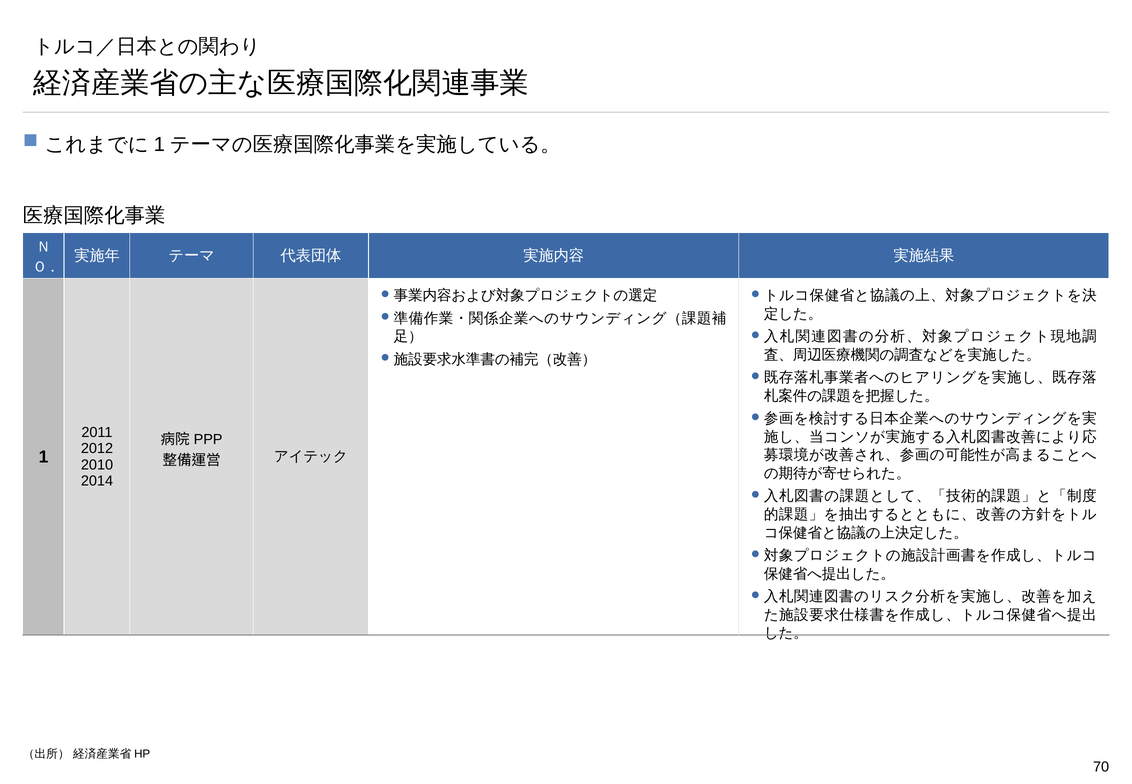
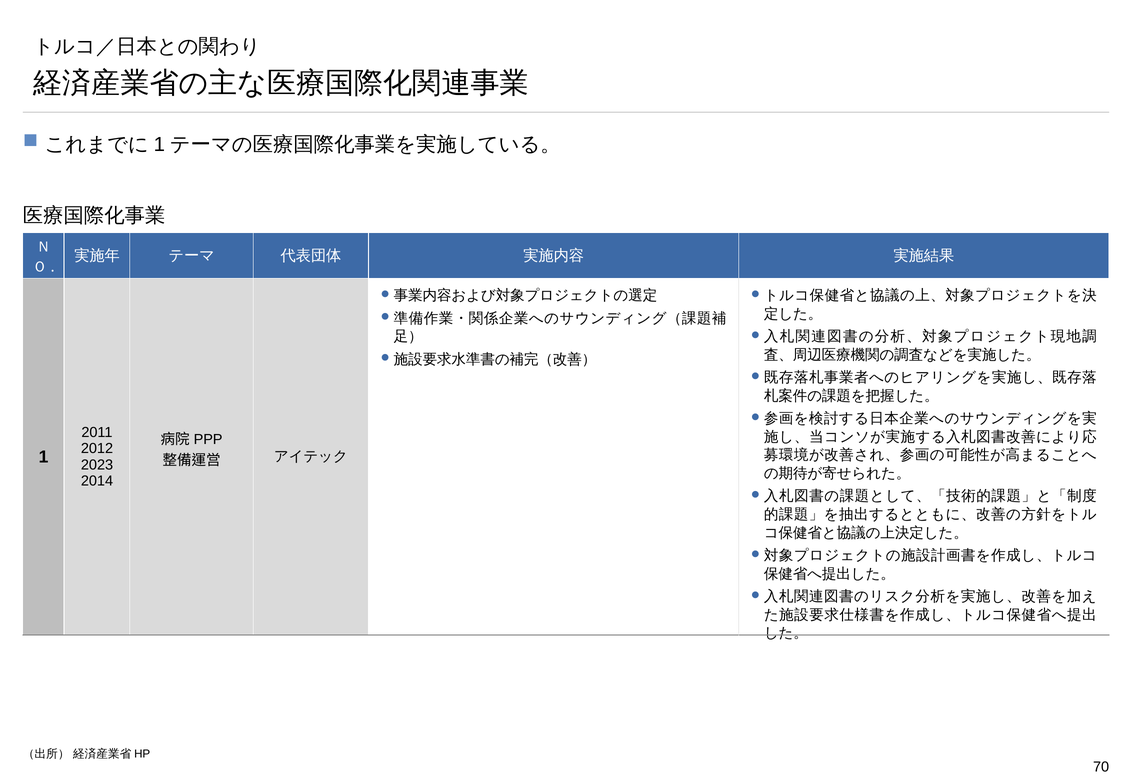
2010: 2010 -> 2023 (97, 465)
